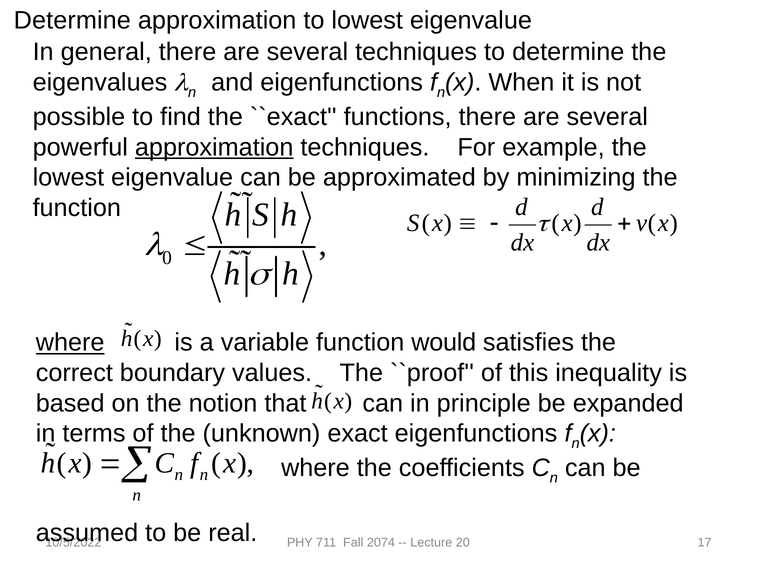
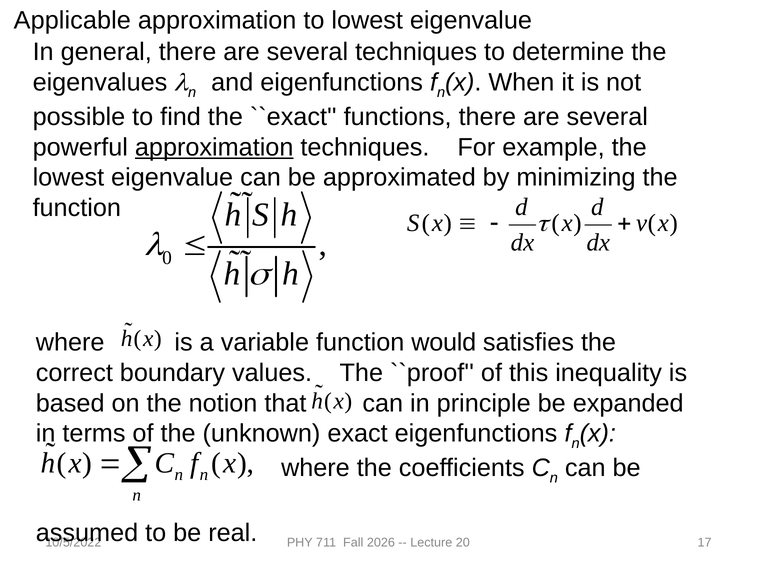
Determine: Determine -> Applicable (72, 21)
where underline: present -> none (70, 343)
2074: 2074 -> 2026 (381, 542)
